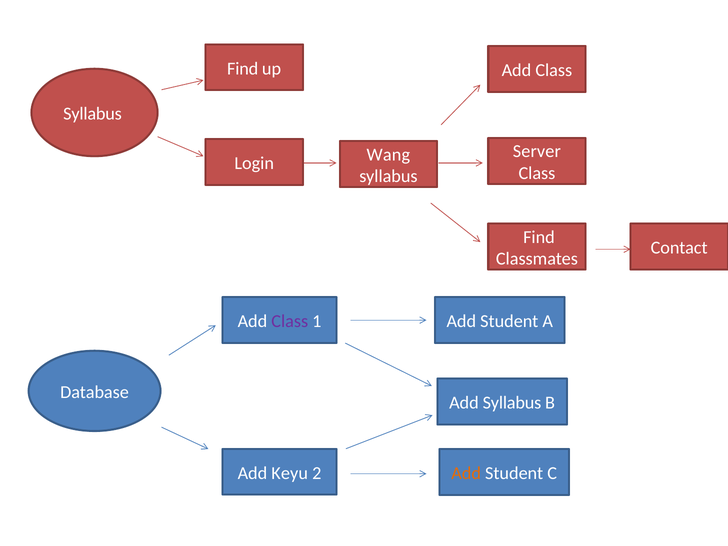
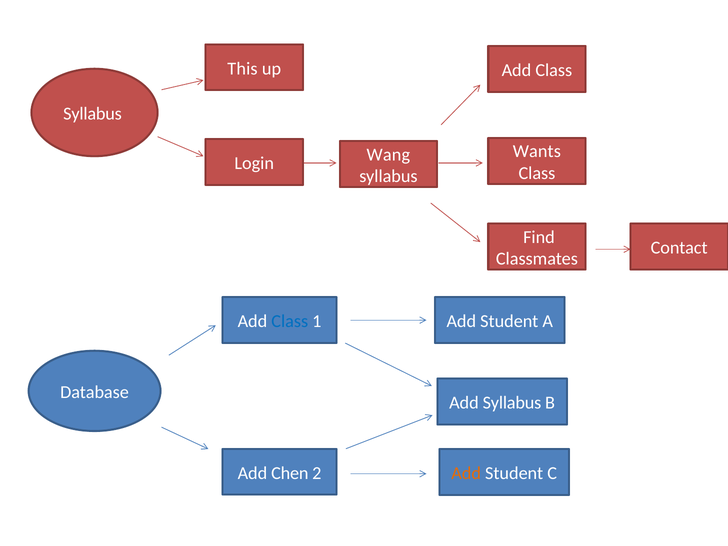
Find: Find -> This (242, 69)
Server: Server -> Wants (537, 151)
Class colour: purple -> blue (290, 321)
Keyu: Keyu -> Chen (290, 473)
